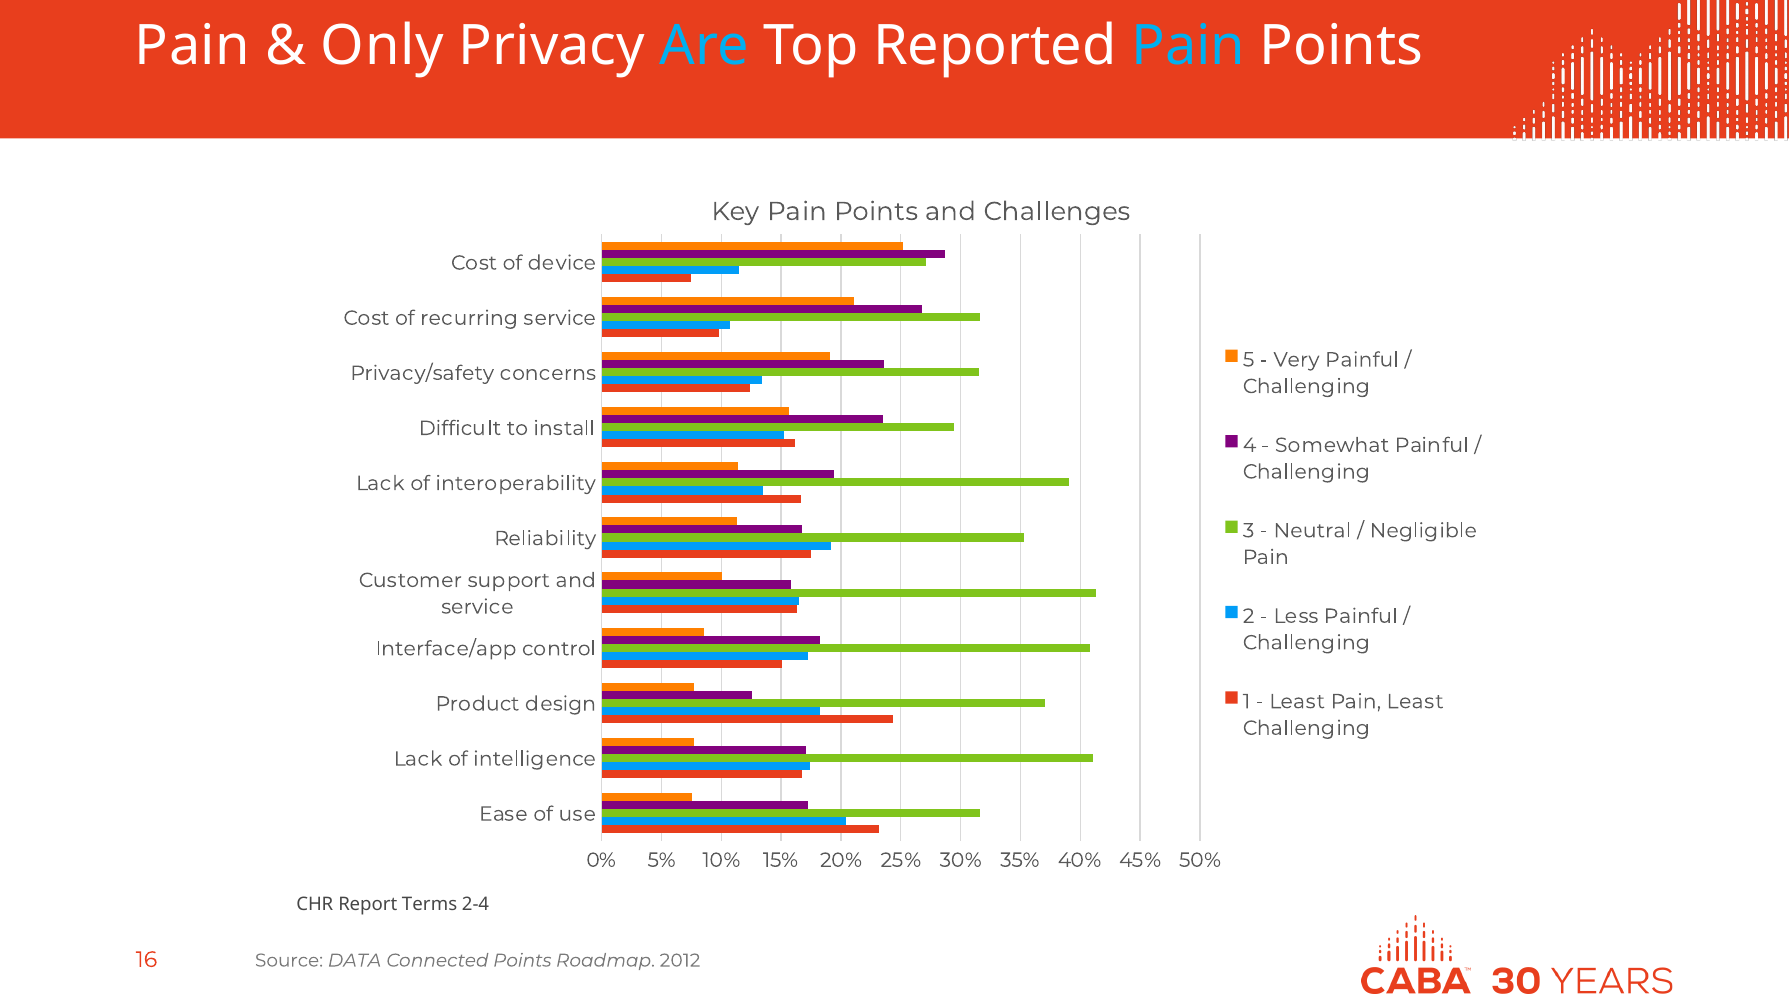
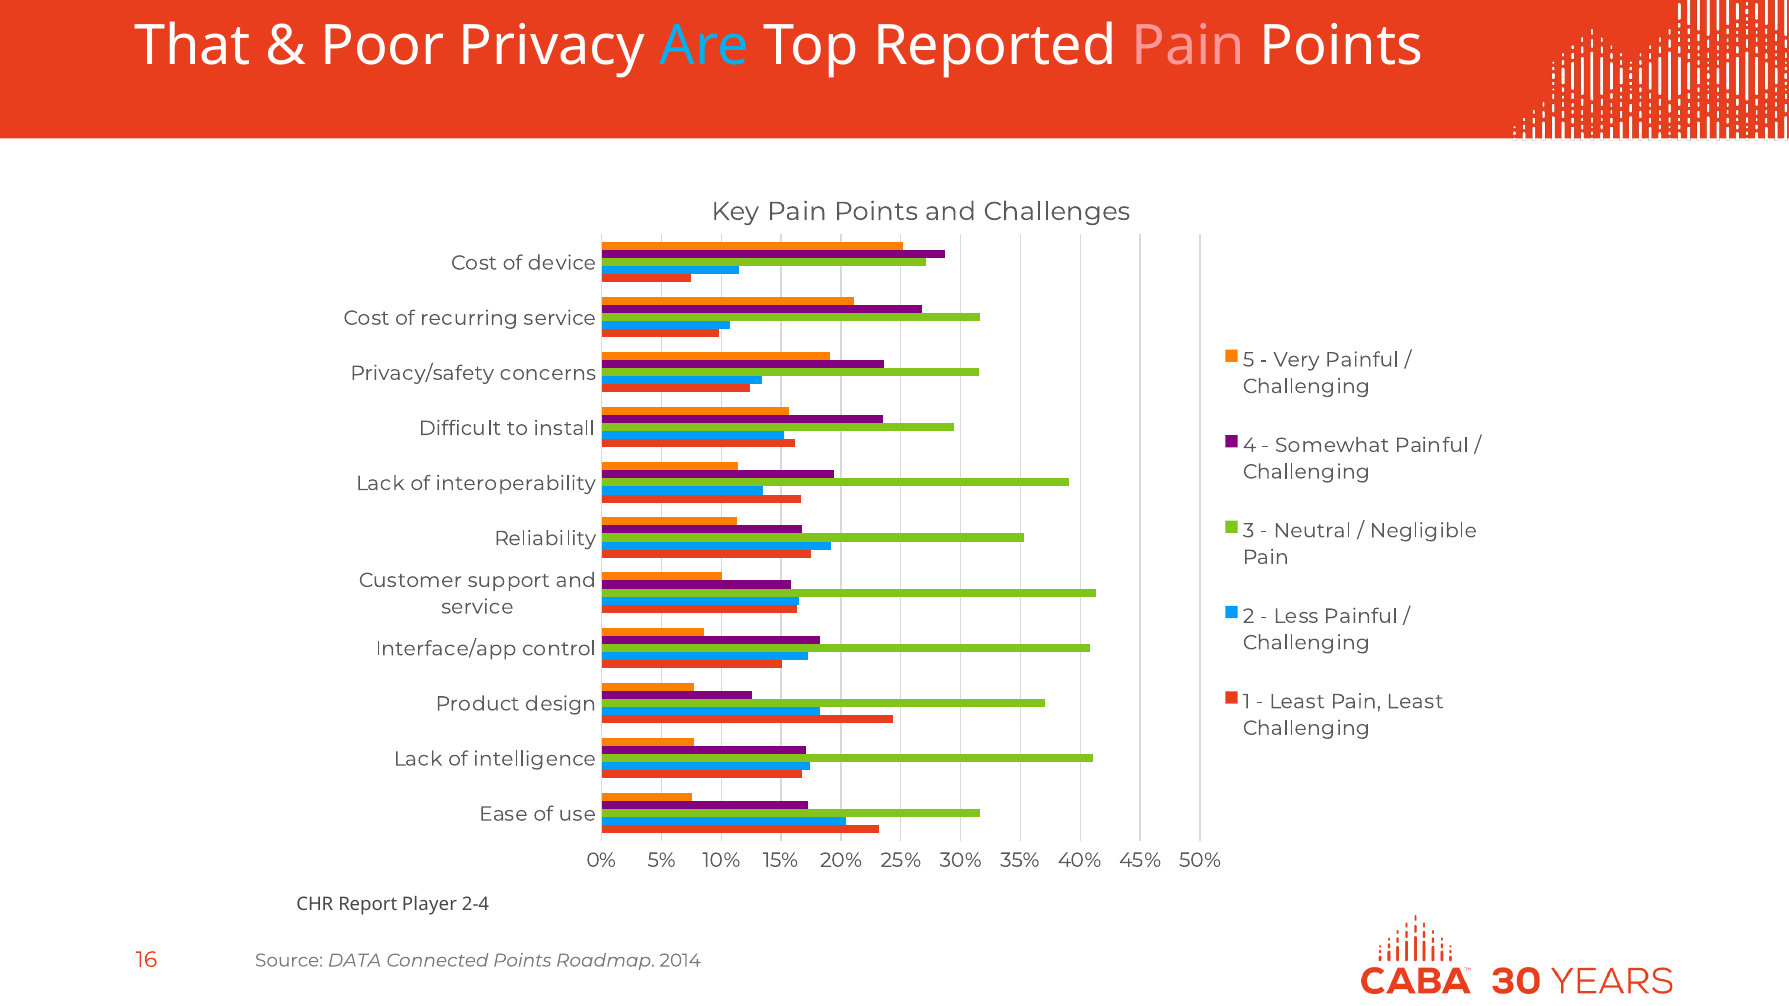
Pain: Pain -> That (193, 46)
Only: Only -> Poor (383, 46)
Pain colour: light blue -> pink (1188, 46)
Terms: Terms -> Player (430, 905)
2012: 2012 -> 2014 (680, 961)
